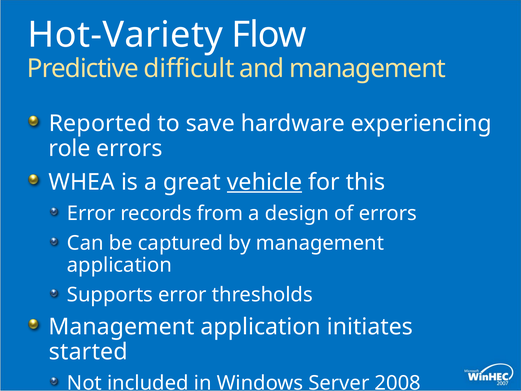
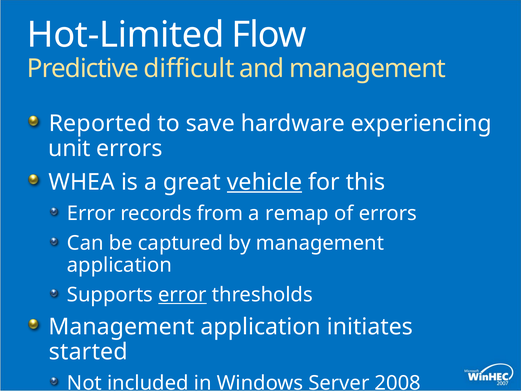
Hot-Variety: Hot-Variety -> Hot-Limited (126, 35)
role: role -> unit (69, 149)
design: design -> remap (297, 213)
error underline: none -> present (182, 295)
